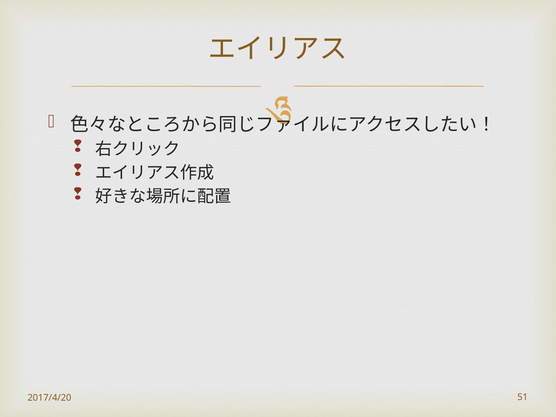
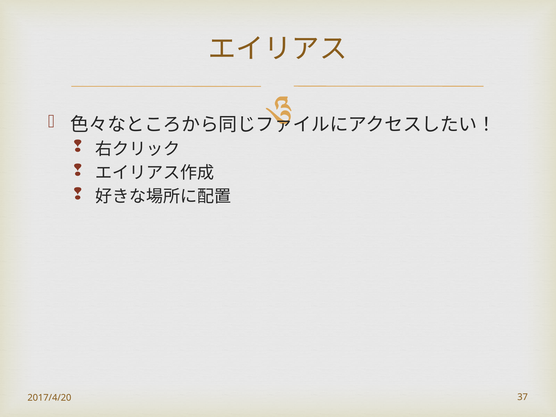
51: 51 -> 37 (523, 397)
